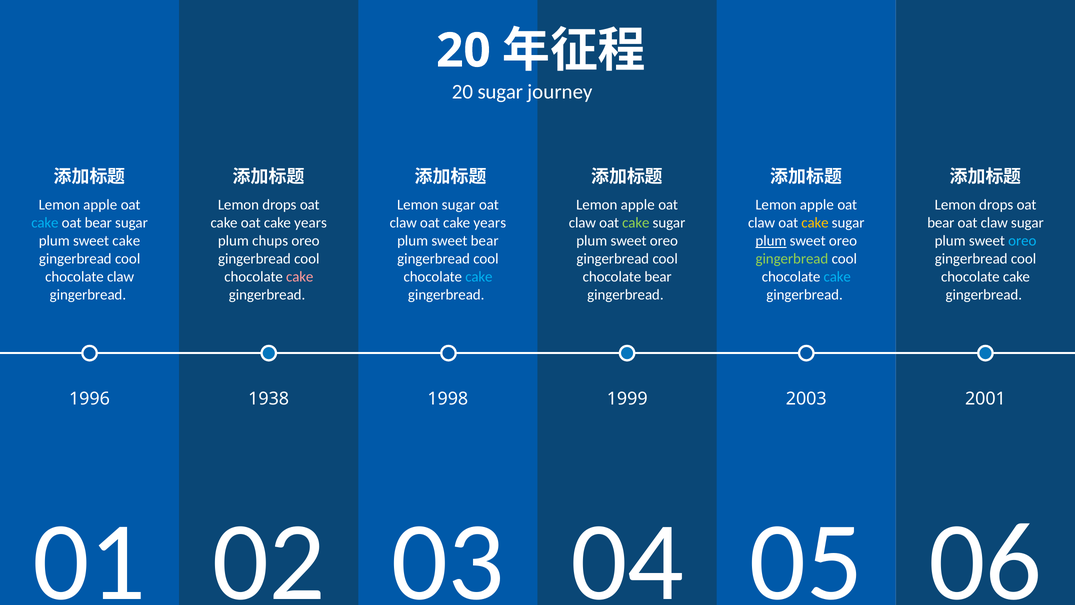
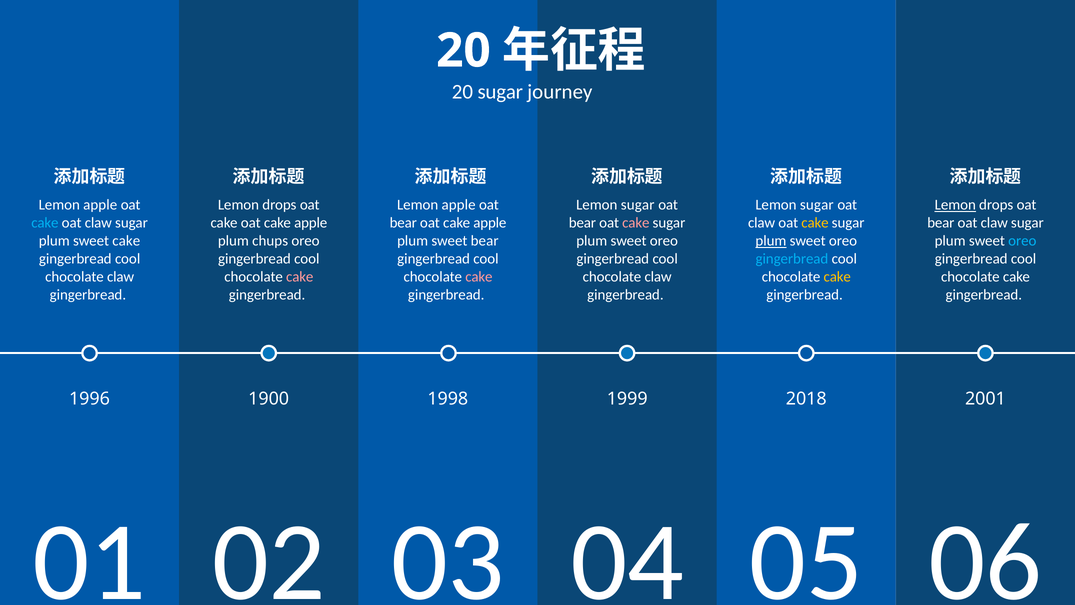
sugar: sugar -> apple (459, 205)
apple: apple -> sugar (638, 205)
apple: apple -> sugar (817, 205)
Lemon underline: none -> present (955, 205)
bear: bear -> claw (98, 223)
cake oat cake years: years -> apple (311, 223)
claw: claw -> bear (403, 223)
years: years -> apple (490, 223)
claw: claw -> bear (582, 223)
cake colour: light green -> pink (636, 223)
gingerbread colour: light green -> light blue (792, 259)
cake colour: light blue -> pink (479, 277)
bear: bear -> claw (658, 277)
cake colour: light blue -> yellow (837, 277)
1938: 1938 -> 1900 (269, 398)
2003: 2003 -> 2018 (806, 398)
